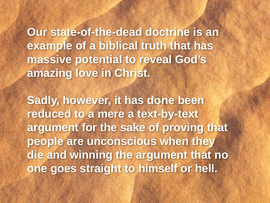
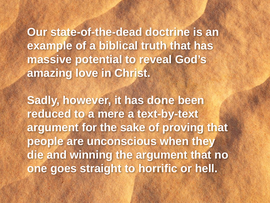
himself: himself -> horrific (158, 168)
